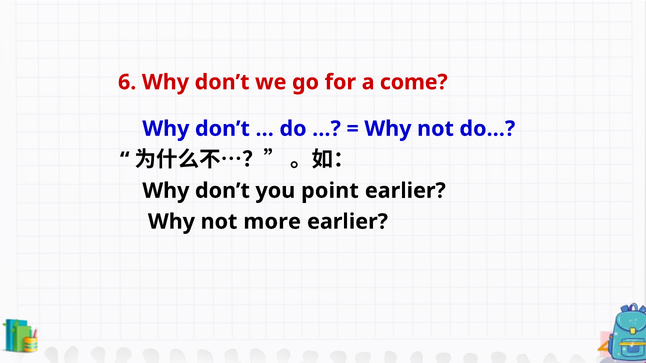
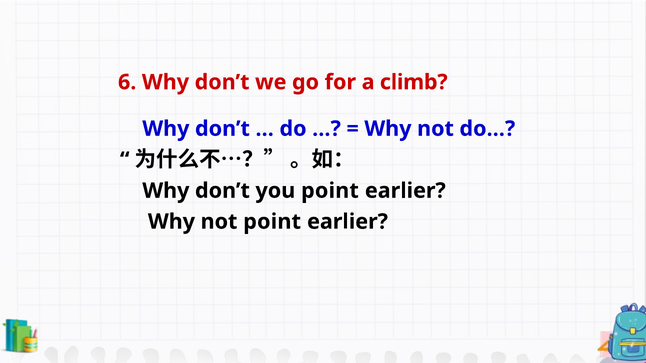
come: come -> climb (414, 82)
not more: more -> point (272, 222)
